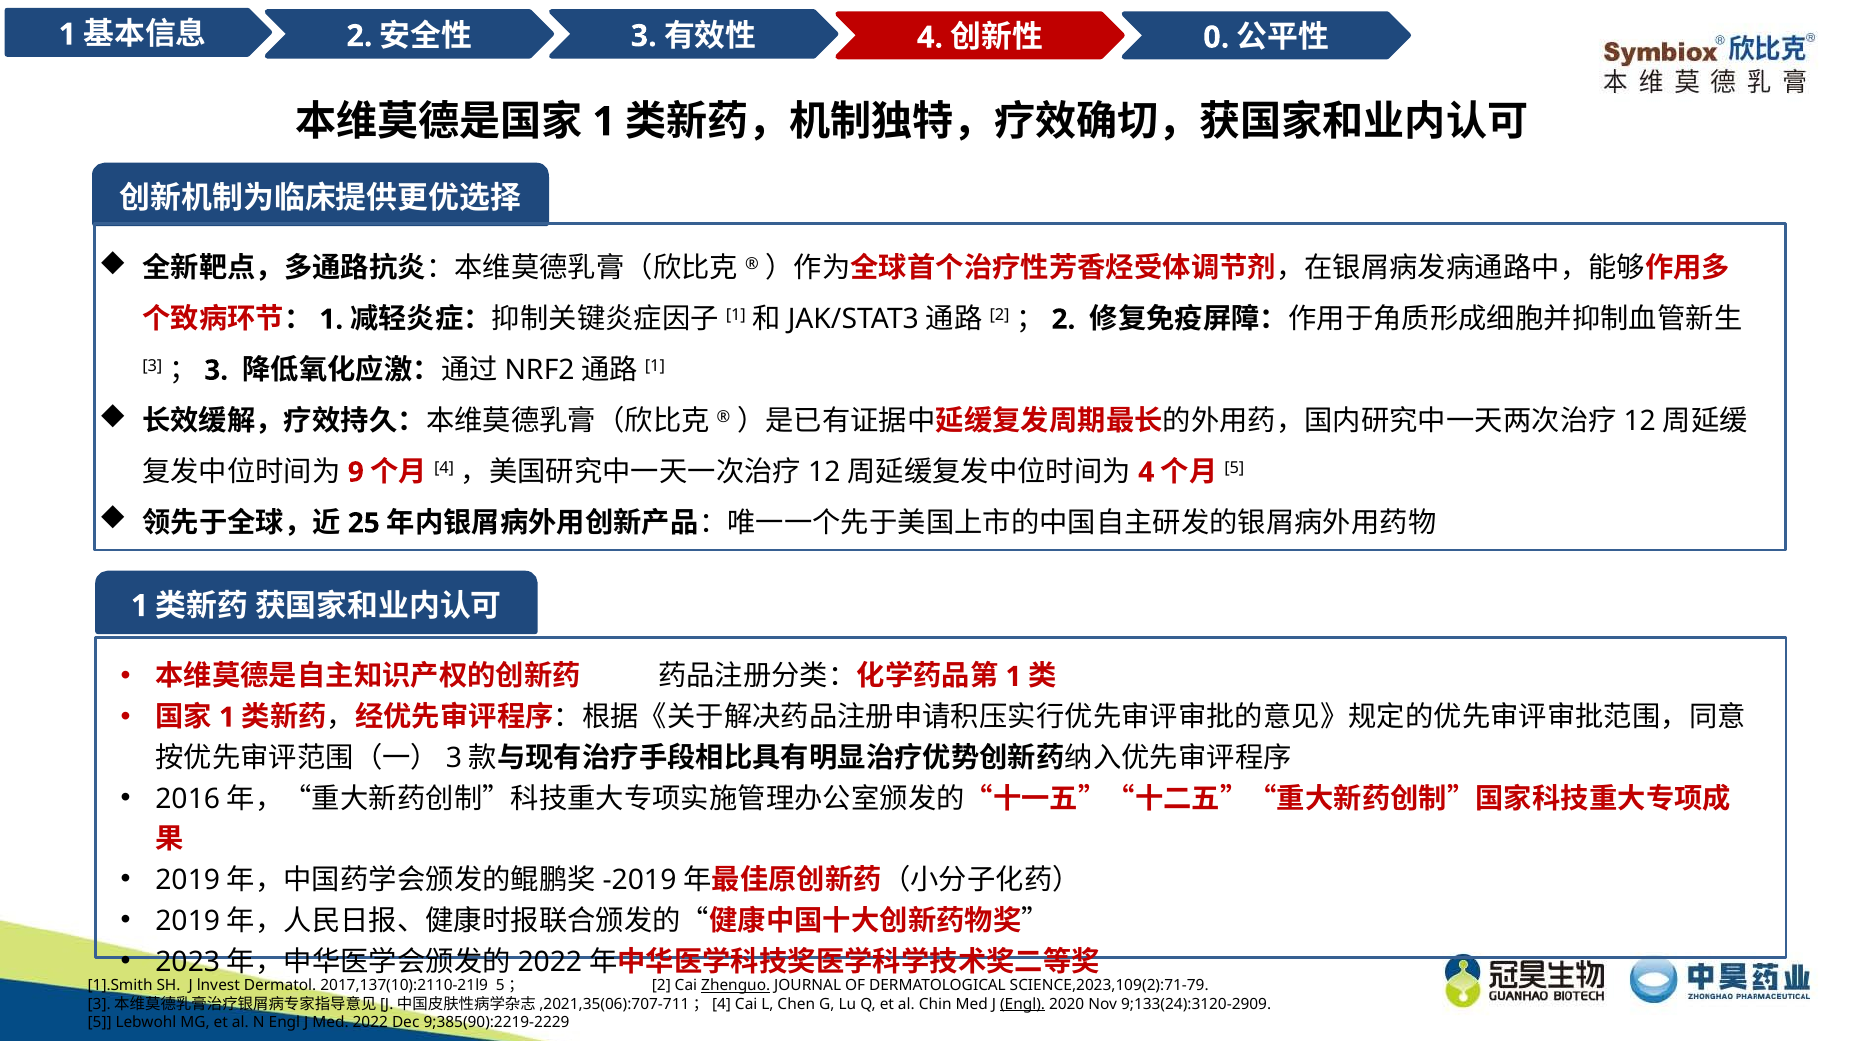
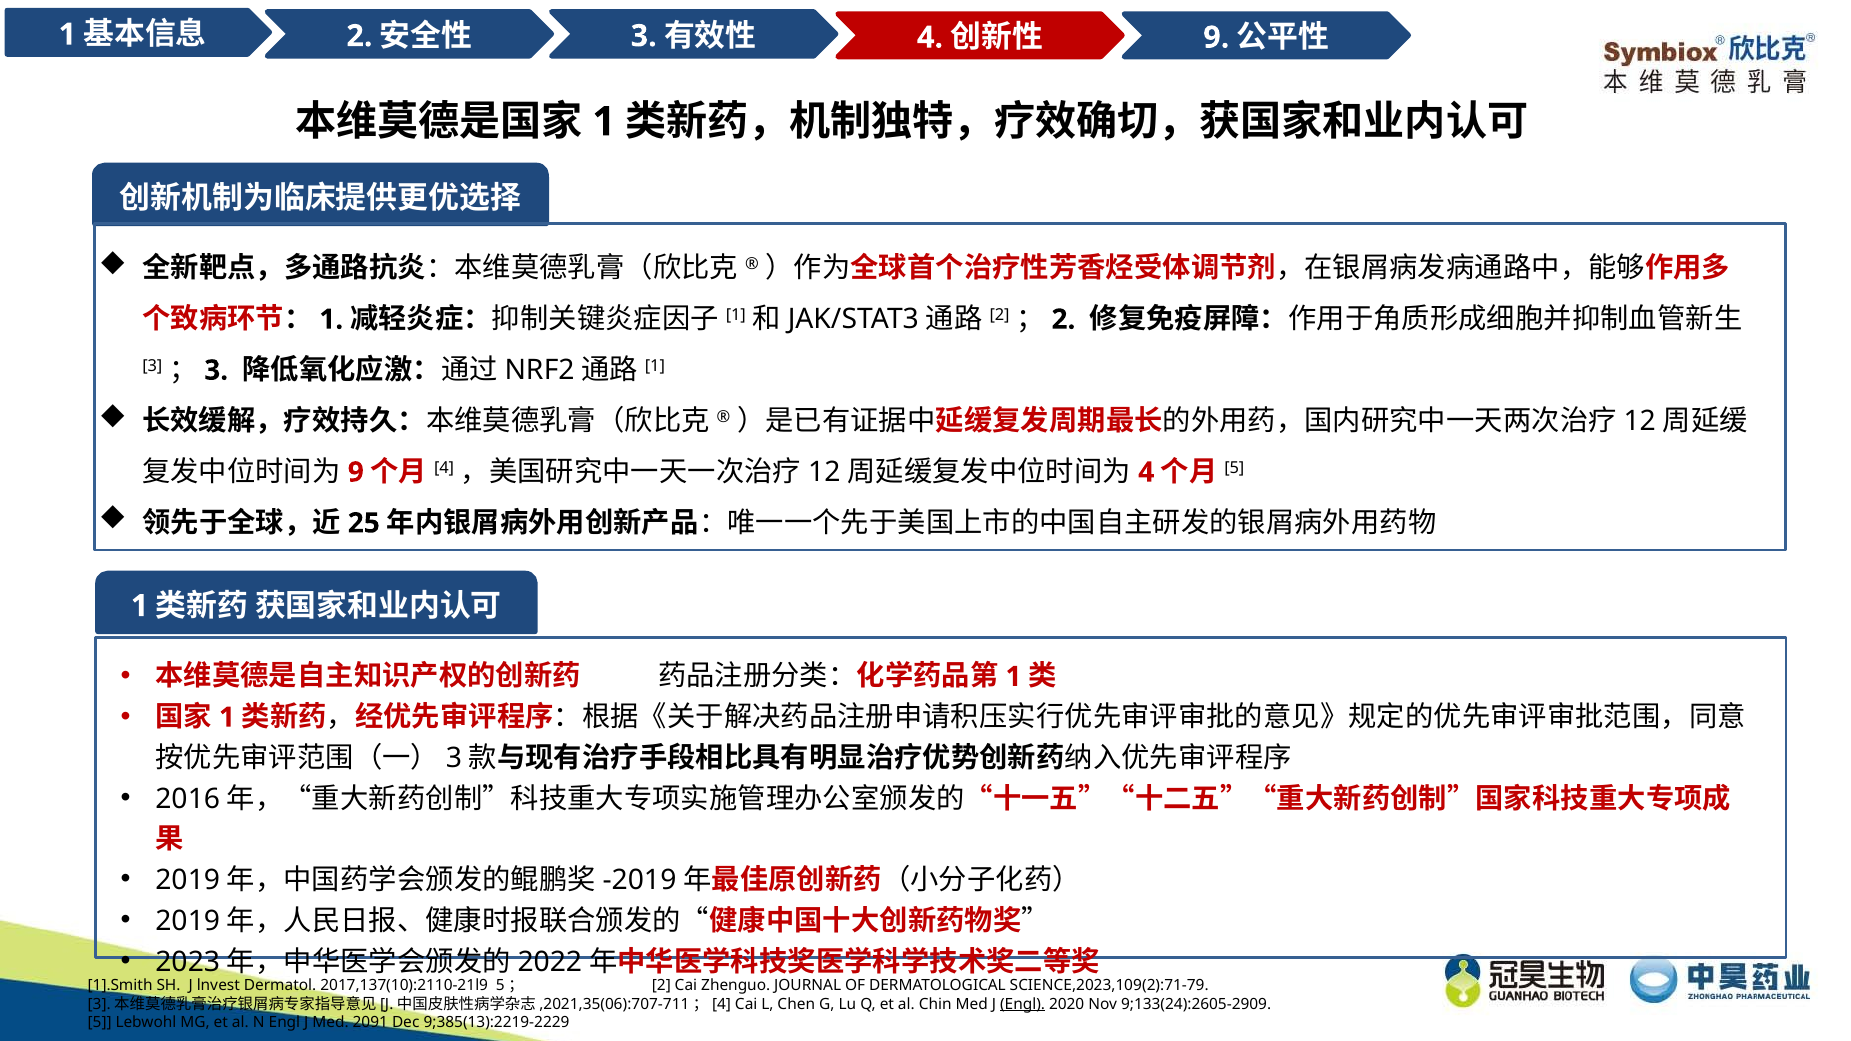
0: 0 -> 9 (1216, 37)
Zhenguo underline: present -> none (736, 986)
9;133(24):3120-2909: 9;133(24):3120-2909 -> 9;133(24):2605-2909 (1196, 1004)
2022: 2022 -> 2091 (370, 1023)
9;385(90):2219-2229: 9;385(90):2219-2229 -> 9;385(13):2219-2229 (497, 1023)
